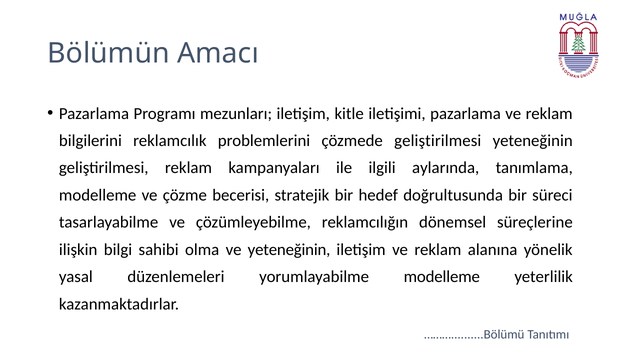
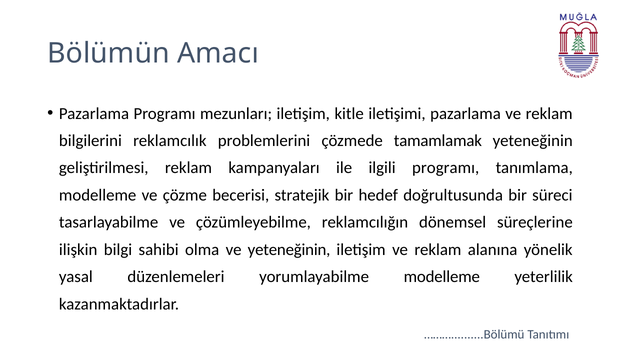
çözmede geliştirilmesi: geliştirilmesi -> tamamlamak (438, 141)
ilgili aylarında: aylarında -> programı (446, 168)
